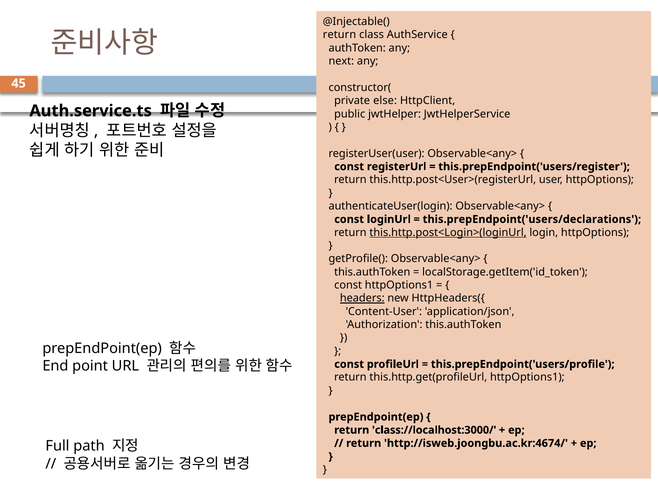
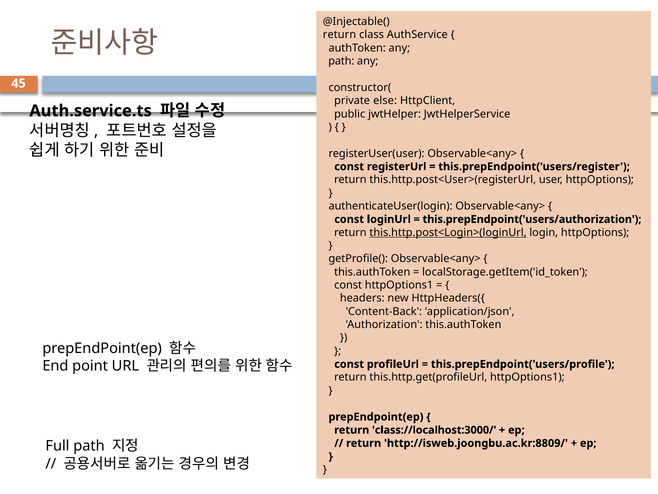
next: next -> path (341, 61)
this.prepEndpoint('users/declarations: this.prepEndpoint('users/declarations -> this.prepEndpoint('users/authorization (532, 219)
headers underline: present -> none (362, 298)
Content-User: Content-User -> Content-Back (384, 311)
http://isweb.joongbu.ac.kr:4674/: http://isweb.joongbu.ac.kr:4674/ -> http://isweb.joongbu.ac.kr:8809/ (476, 443)
